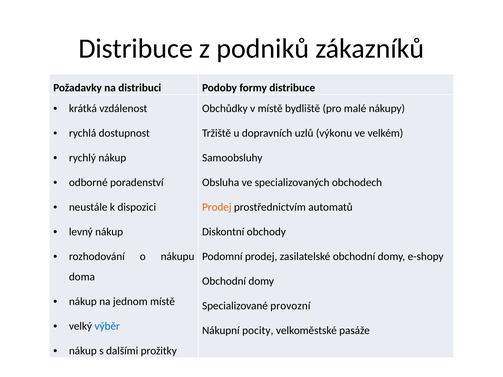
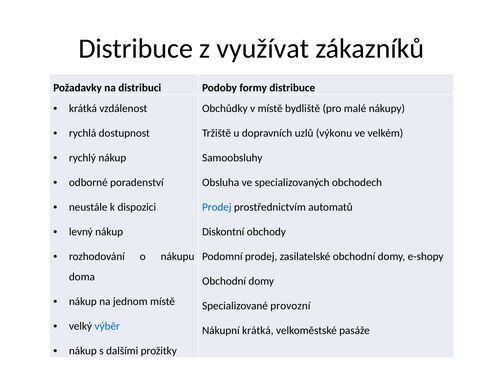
podniků: podniků -> využívat (263, 48)
Prodej colour: orange -> blue (217, 207)
Nákupní pocity: pocity -> krátká (258, 331)
